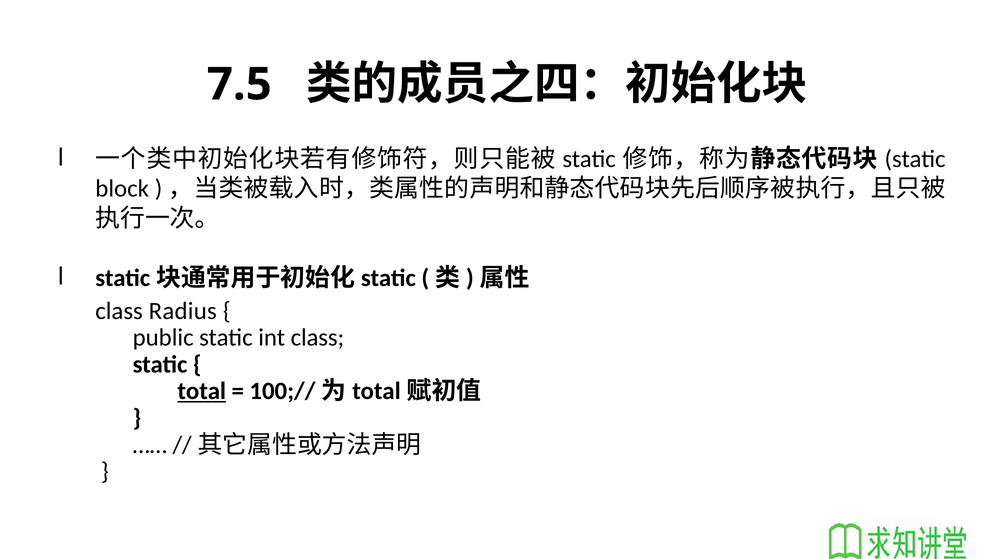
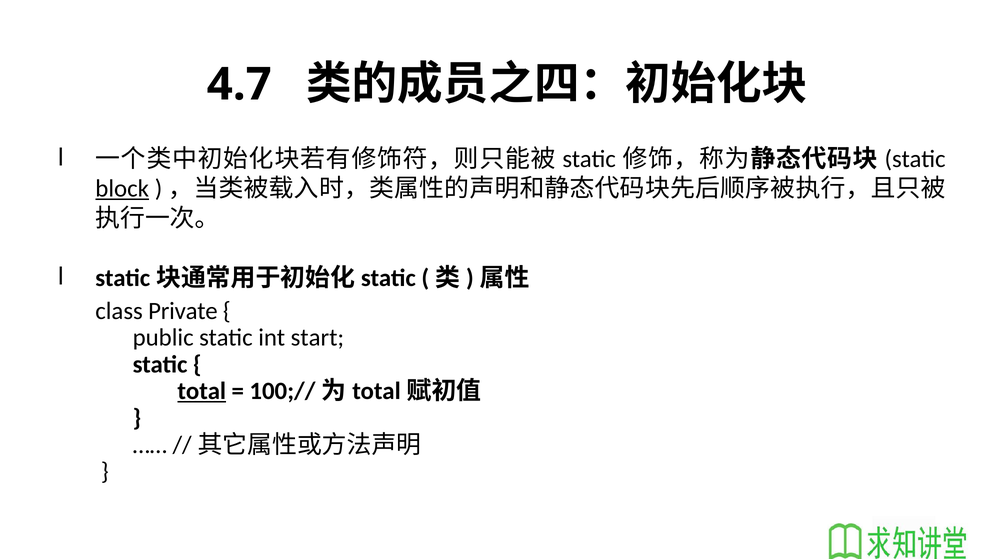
7.5: 7.5 -> 4.7 (239, 84)
block underline: none -> present (122, 189)
Radius: Radius -> Private (183, 311)
int class: class -> start (317, 338)
